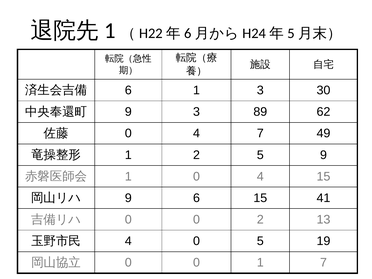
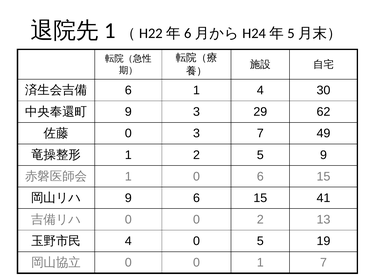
1 3: 3 -> 4 (260, 90)
89: 89 -> 29 (260, 112)
4: 4 -> 3 (196, 133)
1 0 4: 4 -> 6 (260, 176)
